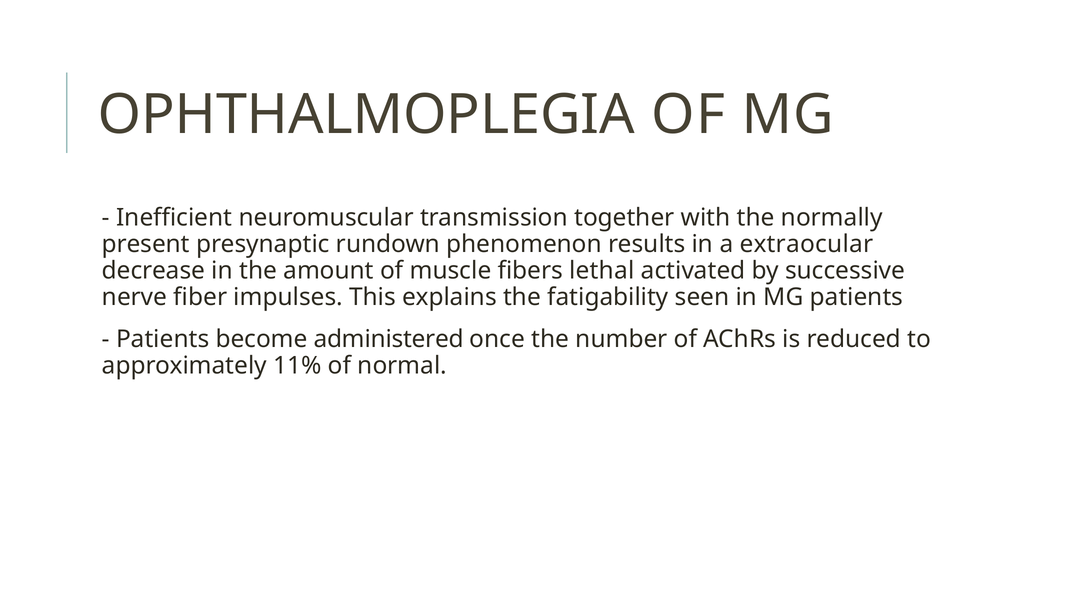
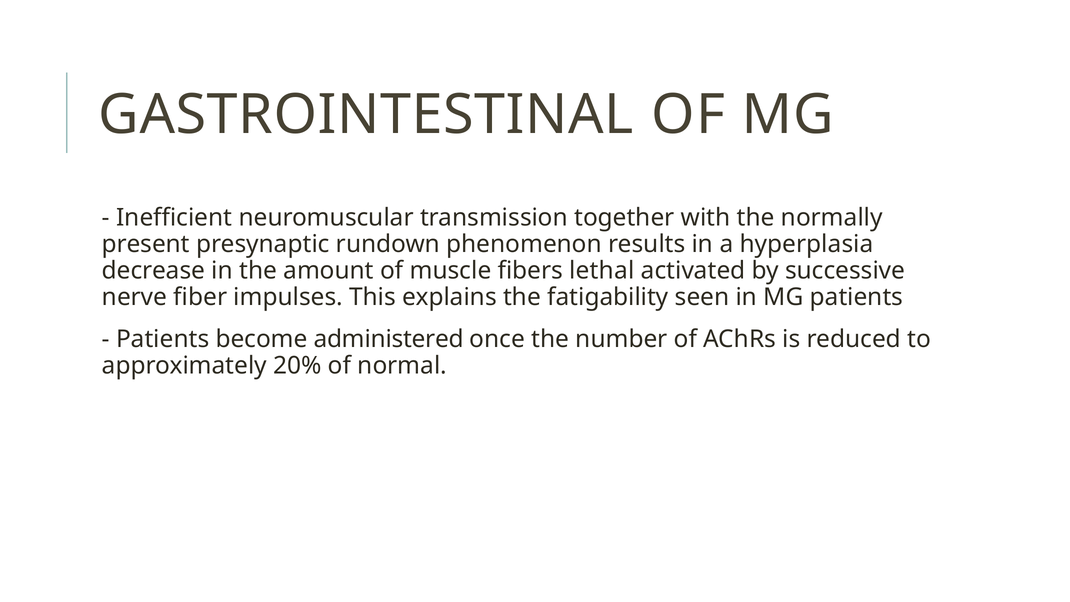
OPHTHALMOPLEGIA: OPHTHALMOPLEGIA -> GASTROINTESTINAL (366, 115)
extraocular: extraocular -> hyperplasia (807, 244)
11%: 11% -> 20% (297, 366)
